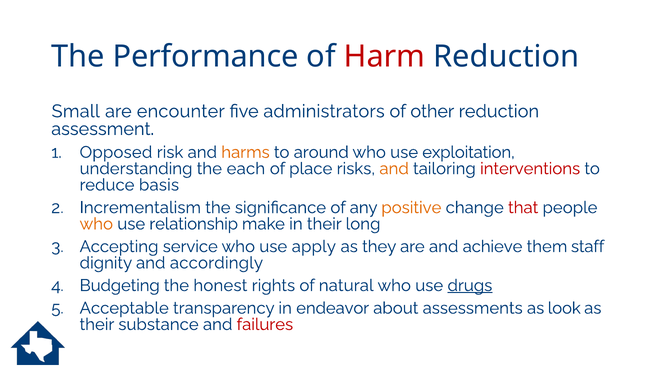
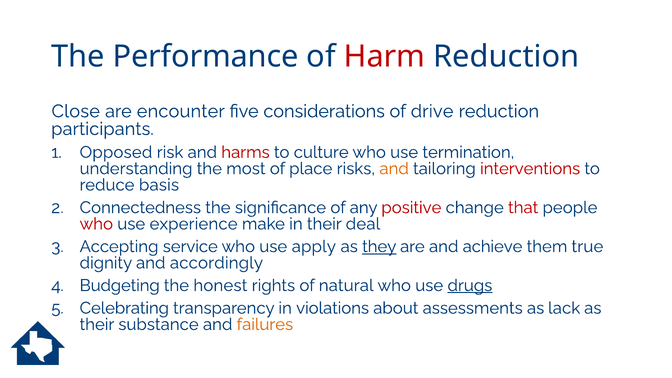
Small: Small -> Close (76, 111)
administrators: administrators -> considerations (324, 111)
other: other -> drive (432, 111)
assessment: assessment -> participants (103, 129)
harms colour: orange -> red (245, 152)
around: around -> culture (321, 152)
exploitation: exploitation -> termination (468, 152)
each: each -> most (246, 169)
Incrementalism: Incrementalism -> Connectedness (140, 208)
positive colour: orange -> red (411, 208)
who colour: orange -> red (96, 224)
relationship: relationship -> experience (194, 224)
long: long -> deal (363, 224)
they underline: none -> present (379, 247)
staff: staff -> true (587, 247)
Acceptable: Acceptable -> Celebrating (124, 308)
endeavor: endeavor -> violations (333, 308)
look: look -> lack (564, 308)
failures colour: red -> orange (265, 324)
